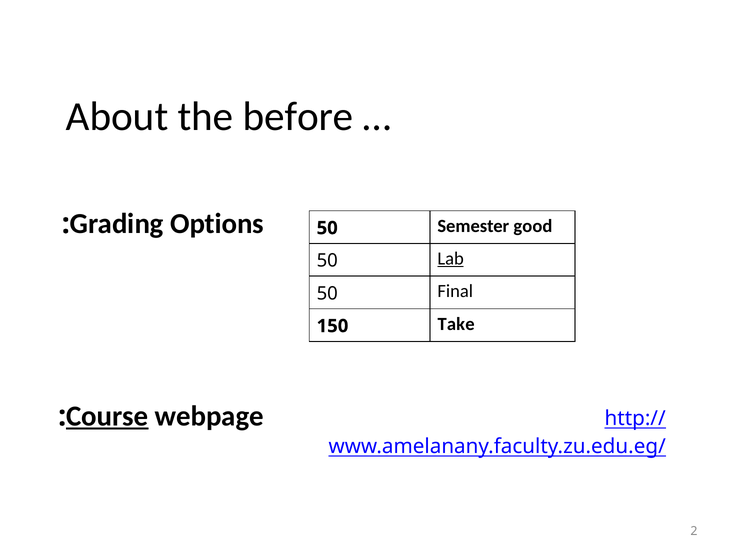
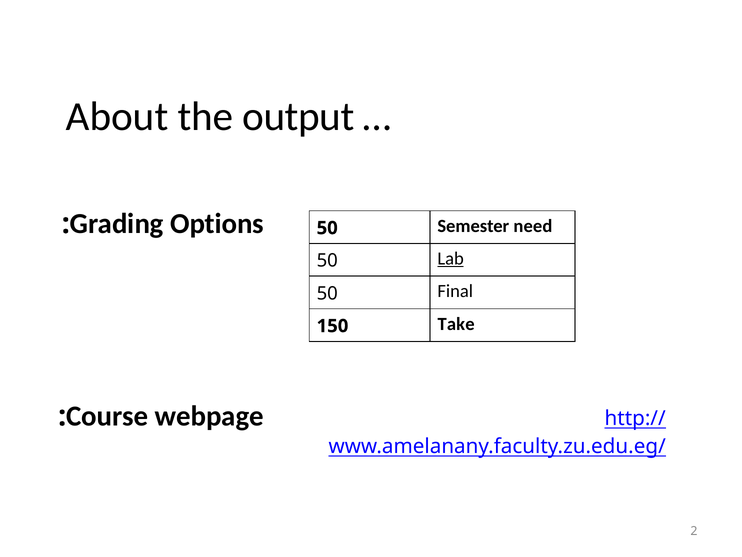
before: before -> output (298, 117)
good: good -> need (533, 226)
Course underline: present -> none (107, 416)
